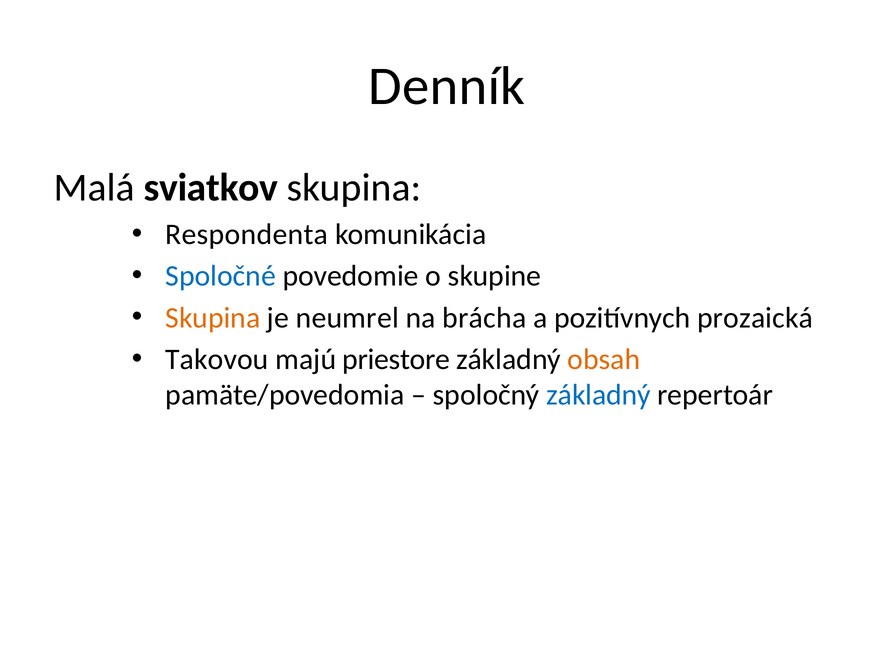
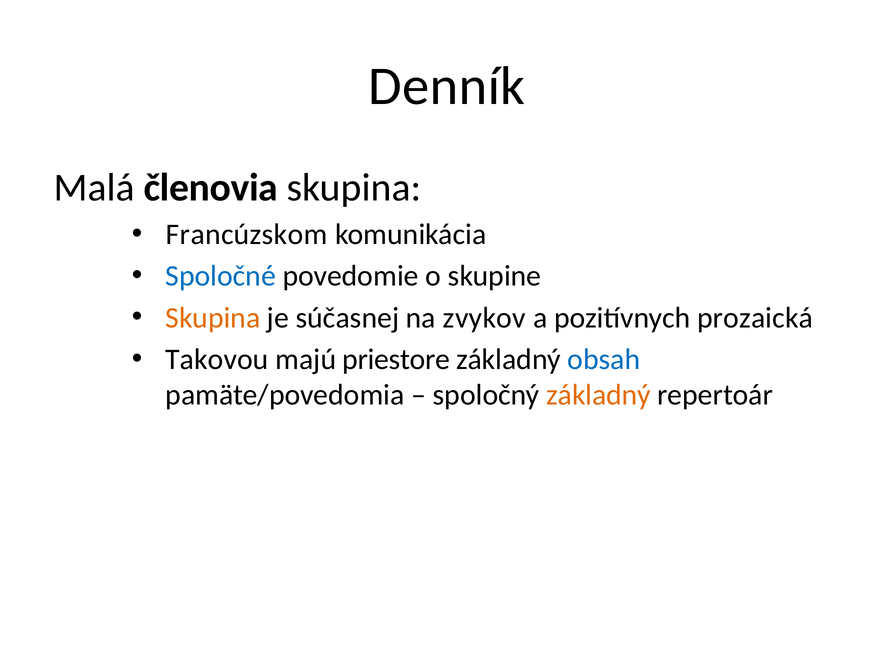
sviatkov: sviatkov -> členovia (211, 188)
Respondenta: Respondenta -> Francúzskom (247, 235)
neumrel: neumrel -> súčasnej (347, 318)
brácha: brácha -> zvykov (484, 318)
obsah colour: orange -> blue (604, 360)
základný colour: blue -> orange (599, 395)
